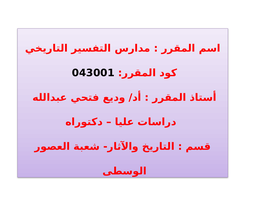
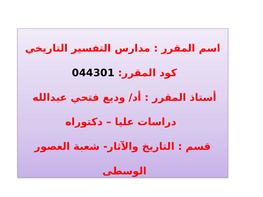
043001: 043001 -> 044301 (93, 73)
